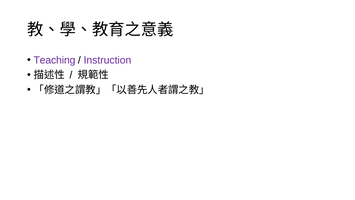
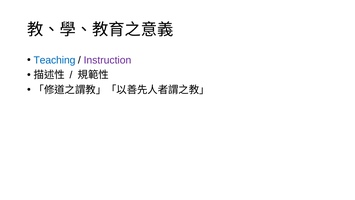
Teaching colour: purple -> blue (54, 60)
